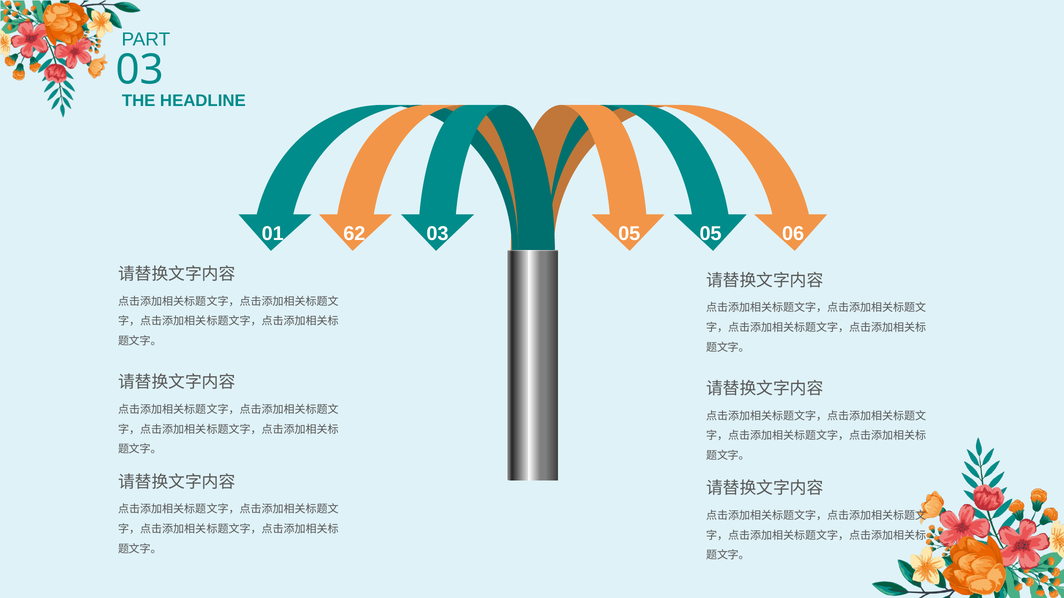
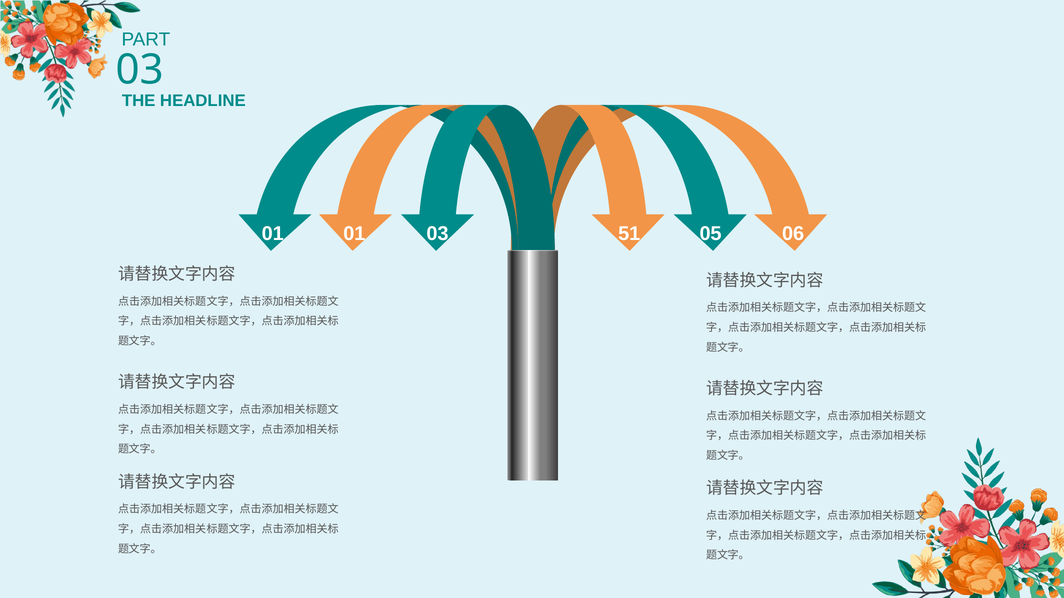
01 62: 62 -> 01 (354, 234)
03 05: 05 -> 51 (629, 234)
